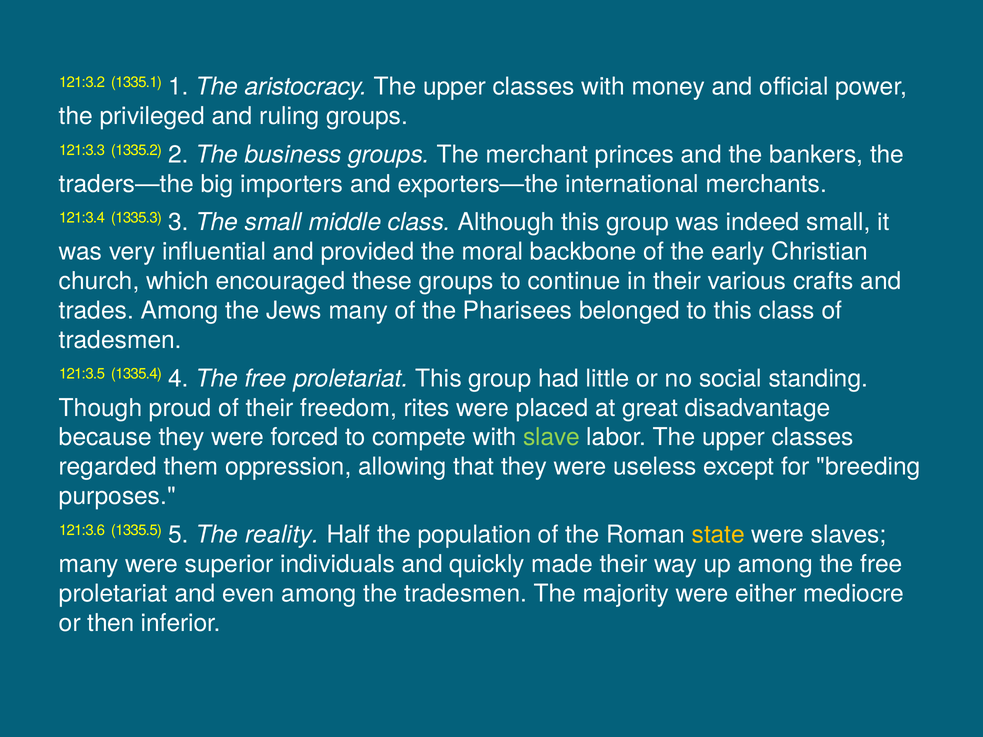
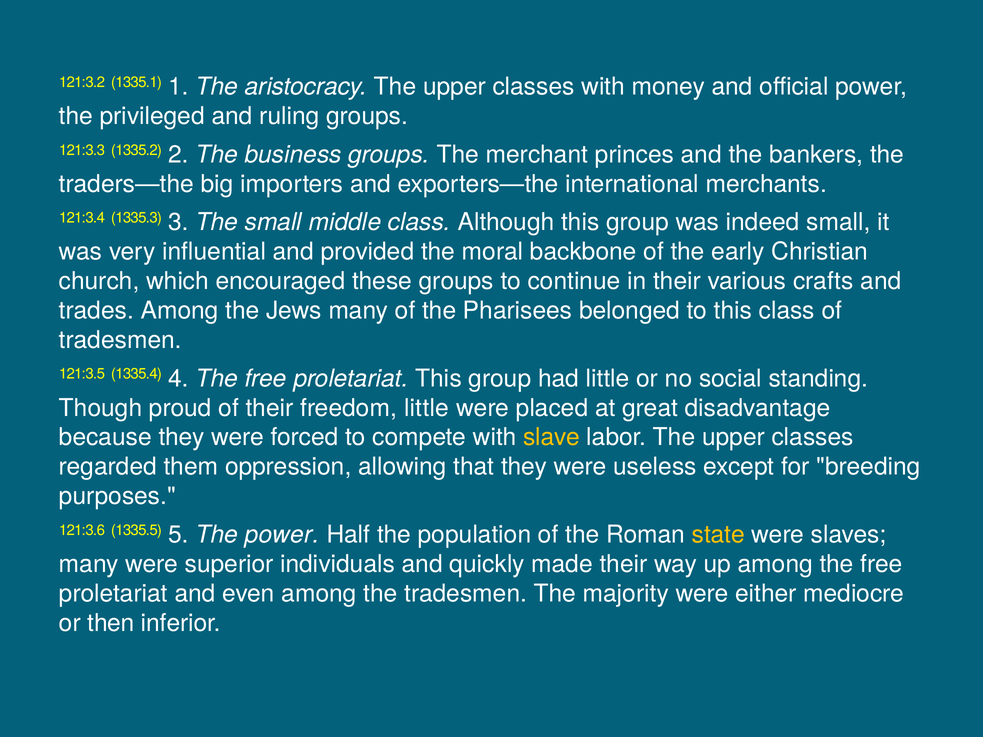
freedom rites: rites -> little (426, 408)
slave colour: light green -> yellow (552, 438)
The reality: reality -> power (282, 535)
